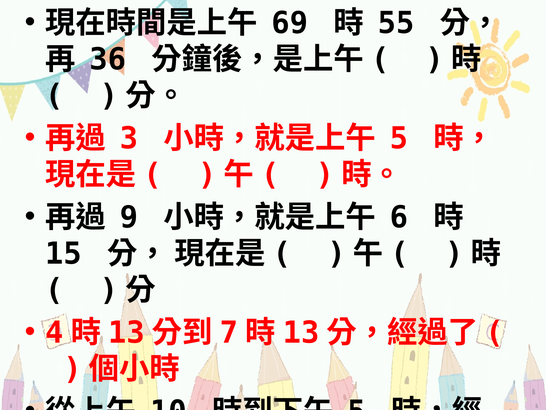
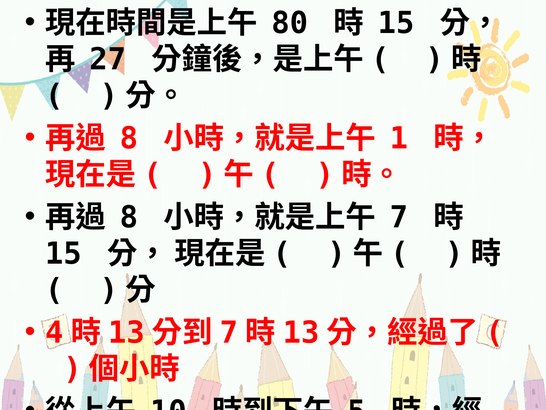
69: 69 -> 80 (290, 23)
55: 55 -> 15 (396, 23)
36: 36 -> 27 (108, 59)
3: 3 -> 8 (129, 138)
5: 5 -> 1 (399, 138)
9: 9 -> 8 (129, 217)
6: 6 -> 7 (399, 217)
